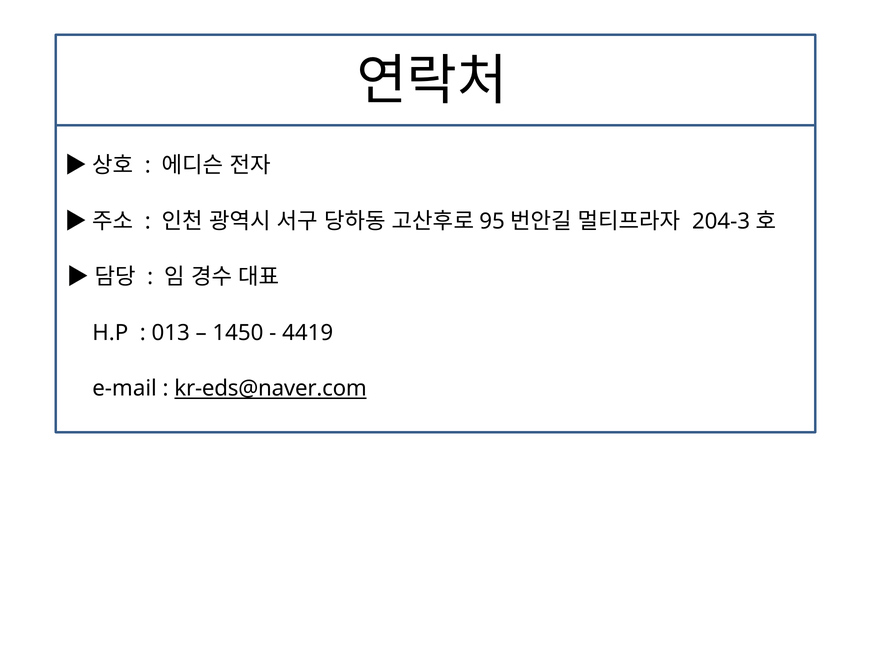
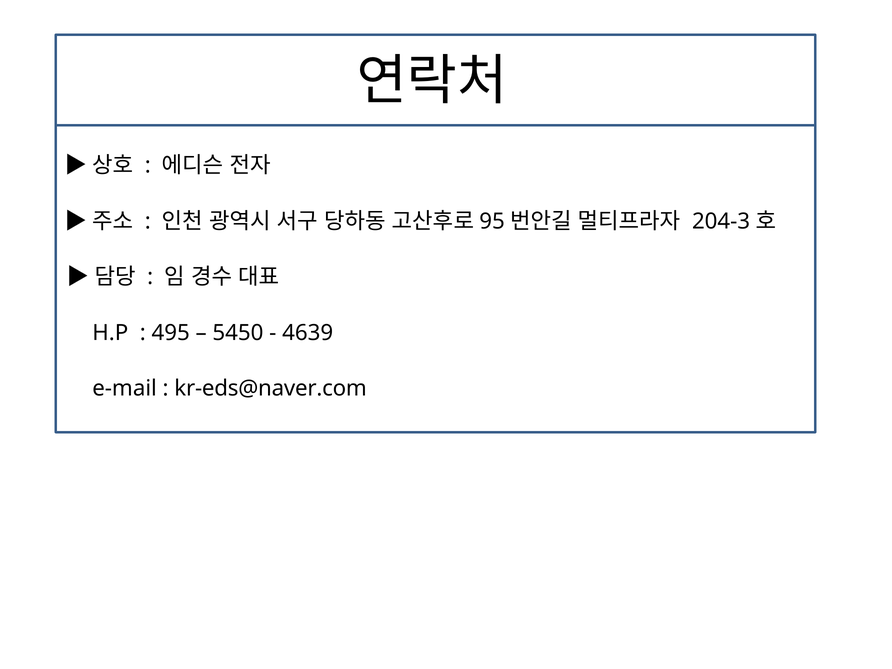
013: 013 -> 495 (171, 333)
1450: 1450 -> 5450 (238, 333)
4419: 4419 -> 4639 (308, 333)
kr-eds@naver.com underline: present -> none (271, 389)
